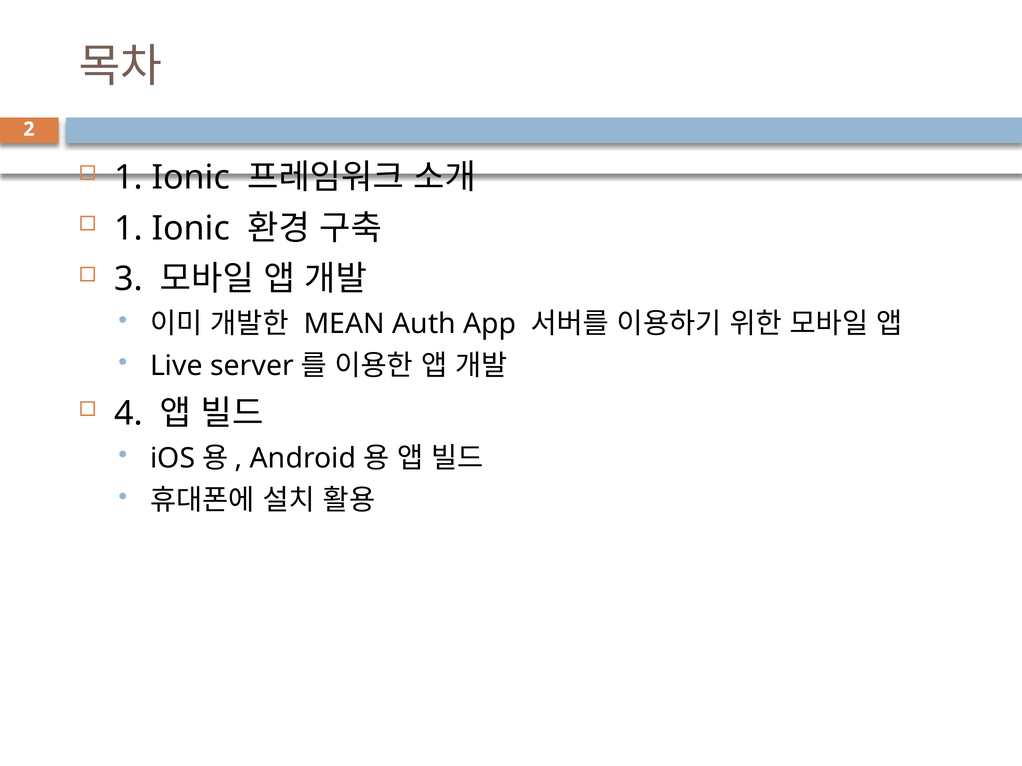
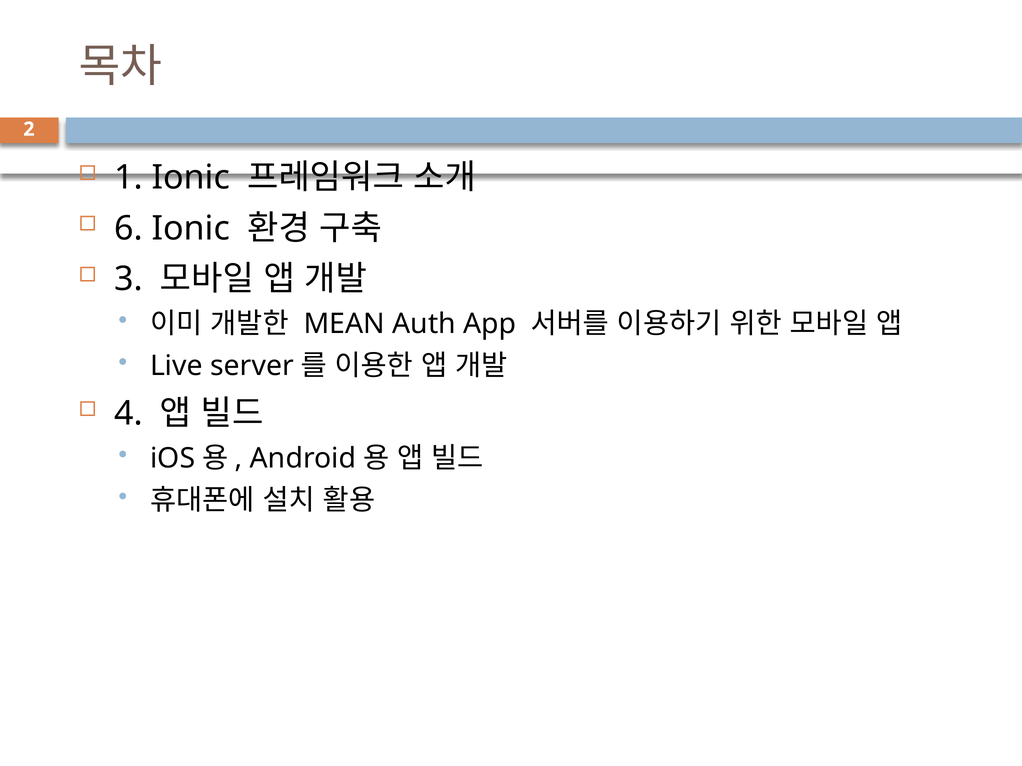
1: 1 -> 6 (129, 229)
